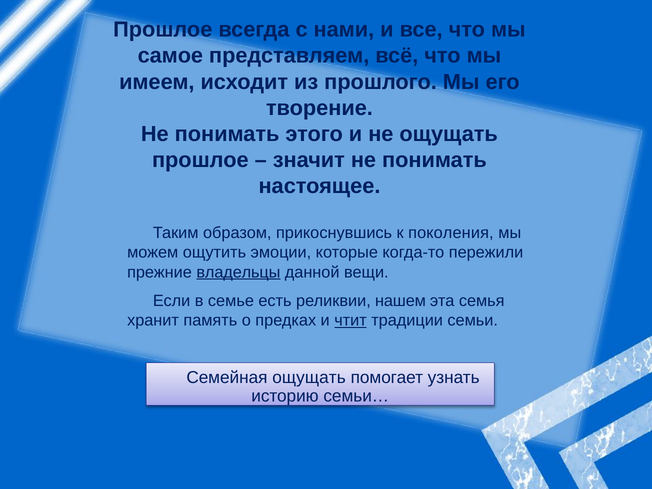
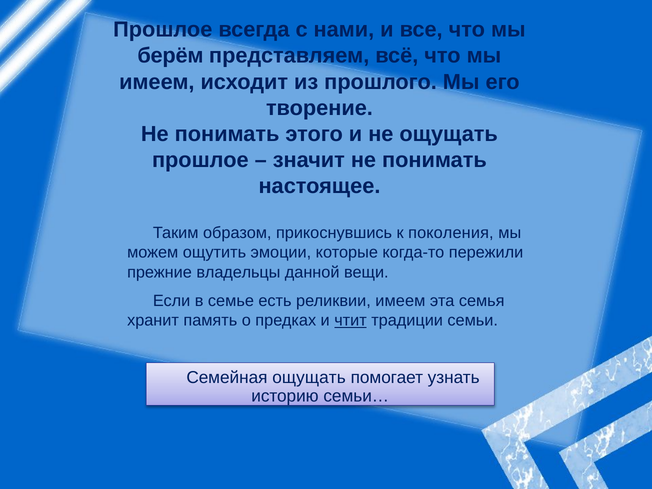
самое: самое -> берём (170, 56)
владельцы underline: present -> none (238, 272)
реликвии нашем: нашем -> имеем (400, 301)
